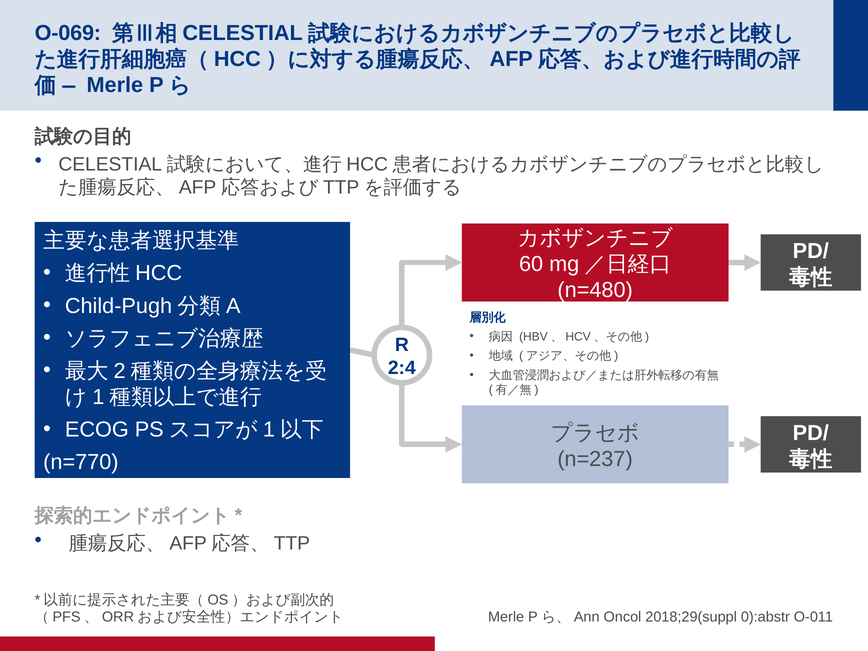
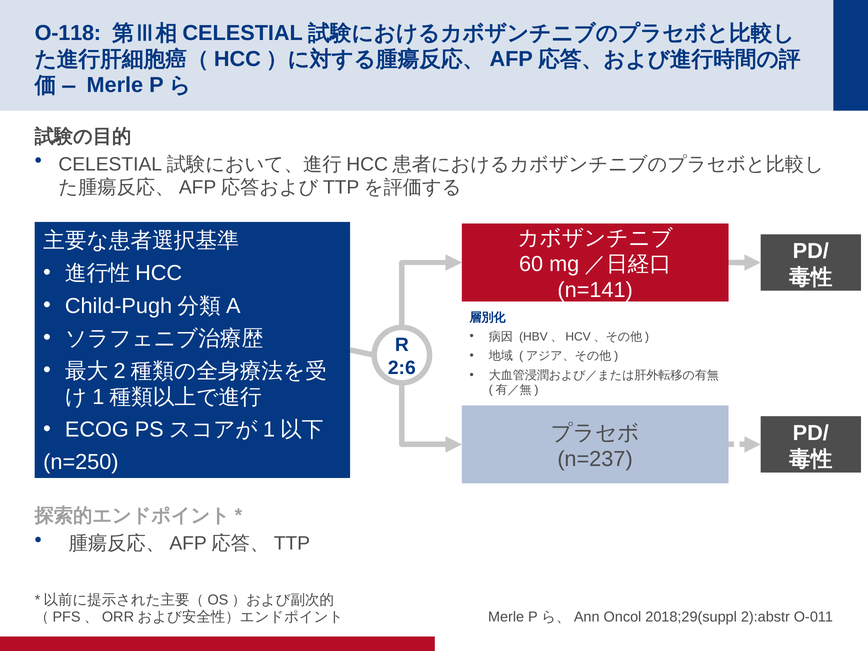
O-069: O-069 -> O-118 (68, 33)
n=480: n=480 -> n=141 (595, 290)
2:4: 2:4 -> 2:6 (402, 368)
n=770: n=770 -> n=250 (81, 462)
0):abstr: 0):abstr -> 2):abstr (765, 617)
